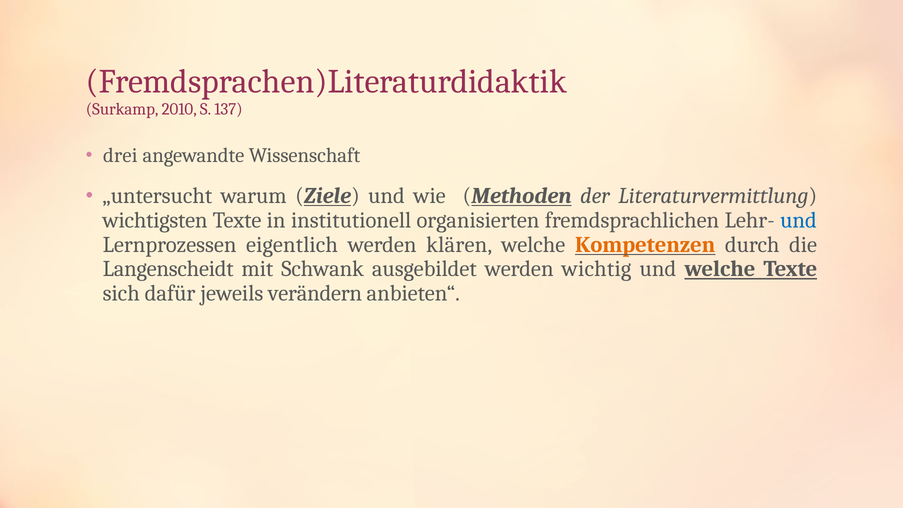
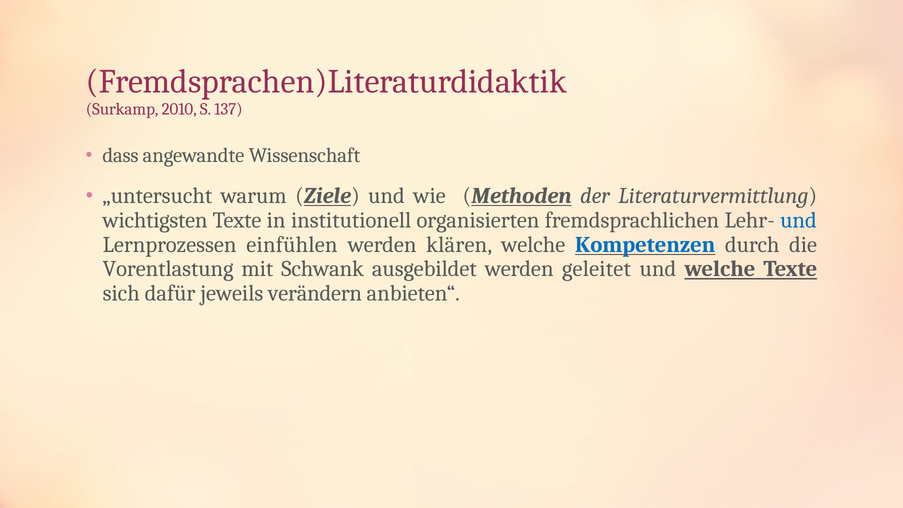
drei: drei -> dass (121, 156)
eigentlich: eigentlich -> einfühlen (292, 245)
Kompetenzen colour: orange -> blue (645, 245)
Langenscheidt: Langenscheidt -> Vorentlastung (168, 269)
wichtig: wichtig -> geleitet (596, 269)
